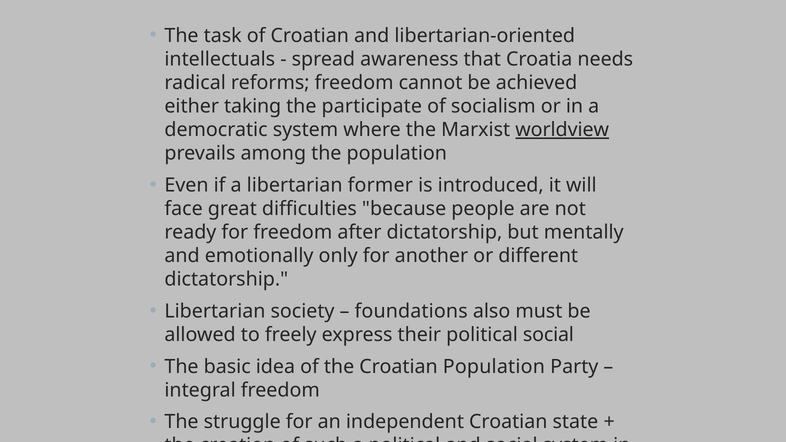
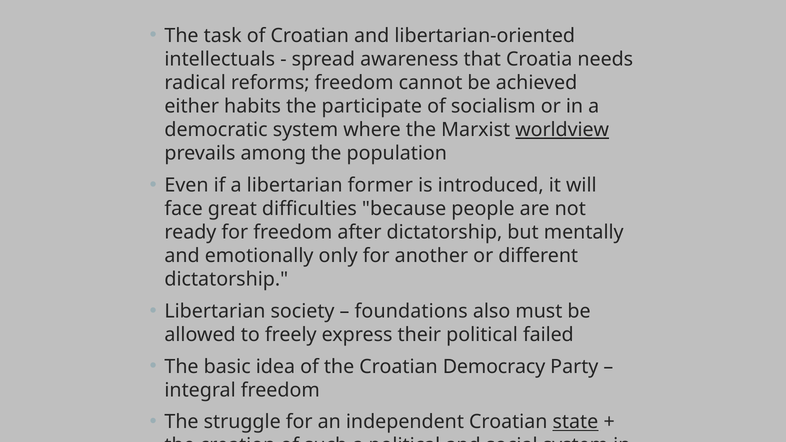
taking: taking -> habits (253, 106)
political social: social -> failed (548, 335)
Croatian Population: Population -> Democracy (494, 367)
state underline: none -> present (575, 422)
